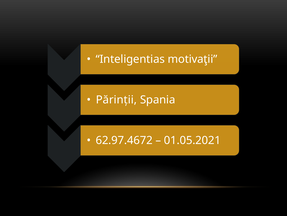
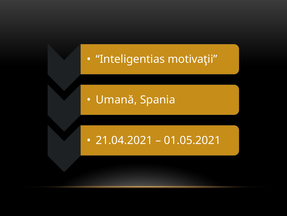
Părinții: Părinții -> Umană (116, 99)
62.97.4672: 62.97.4672 -> 21.04.2021 (124, 140)
